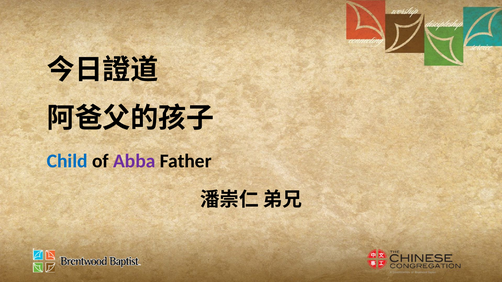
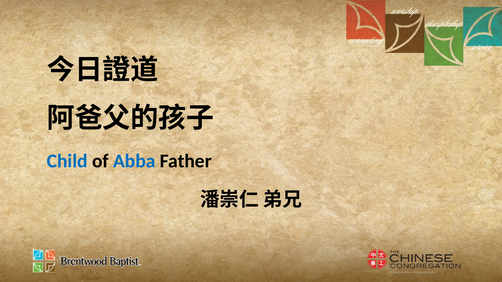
Abba colour: purple -> blue (134, 161)
